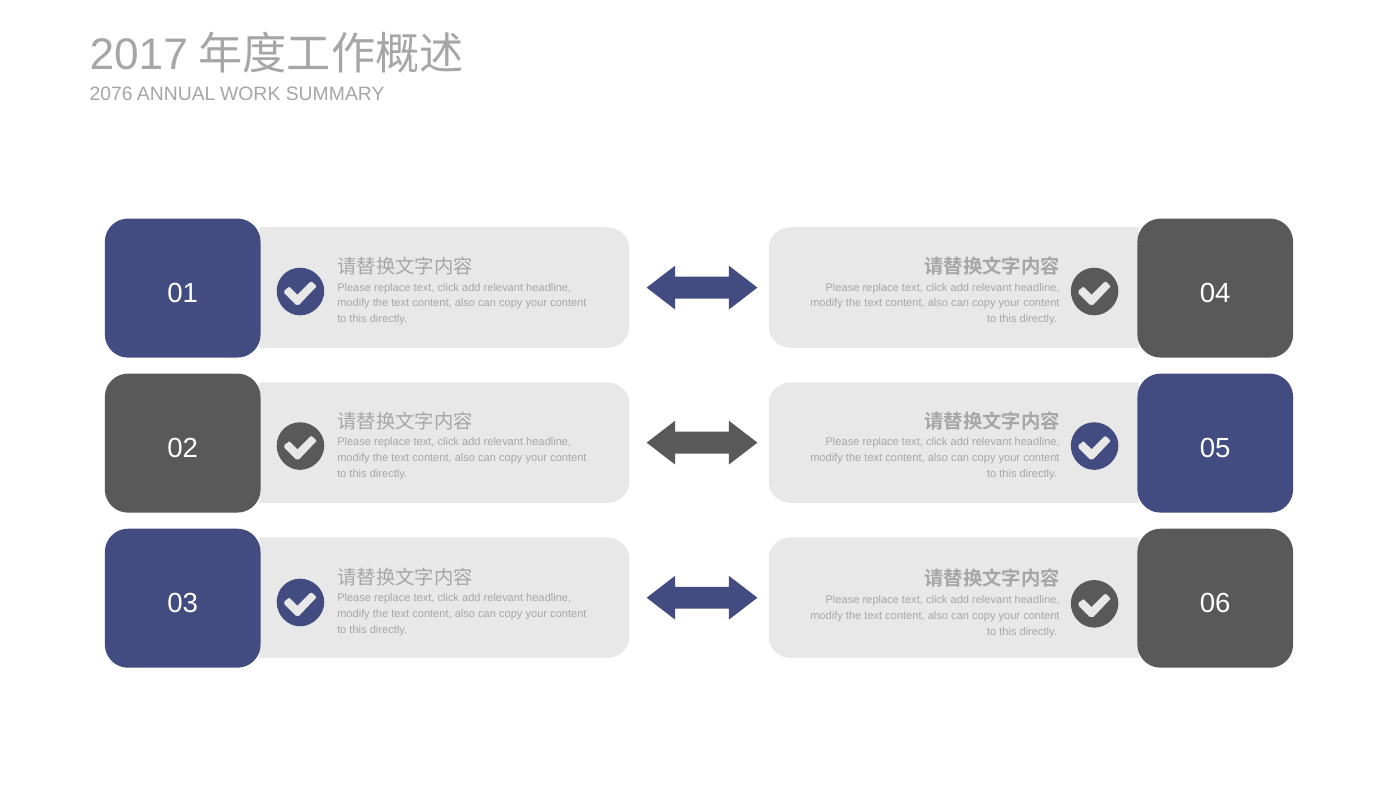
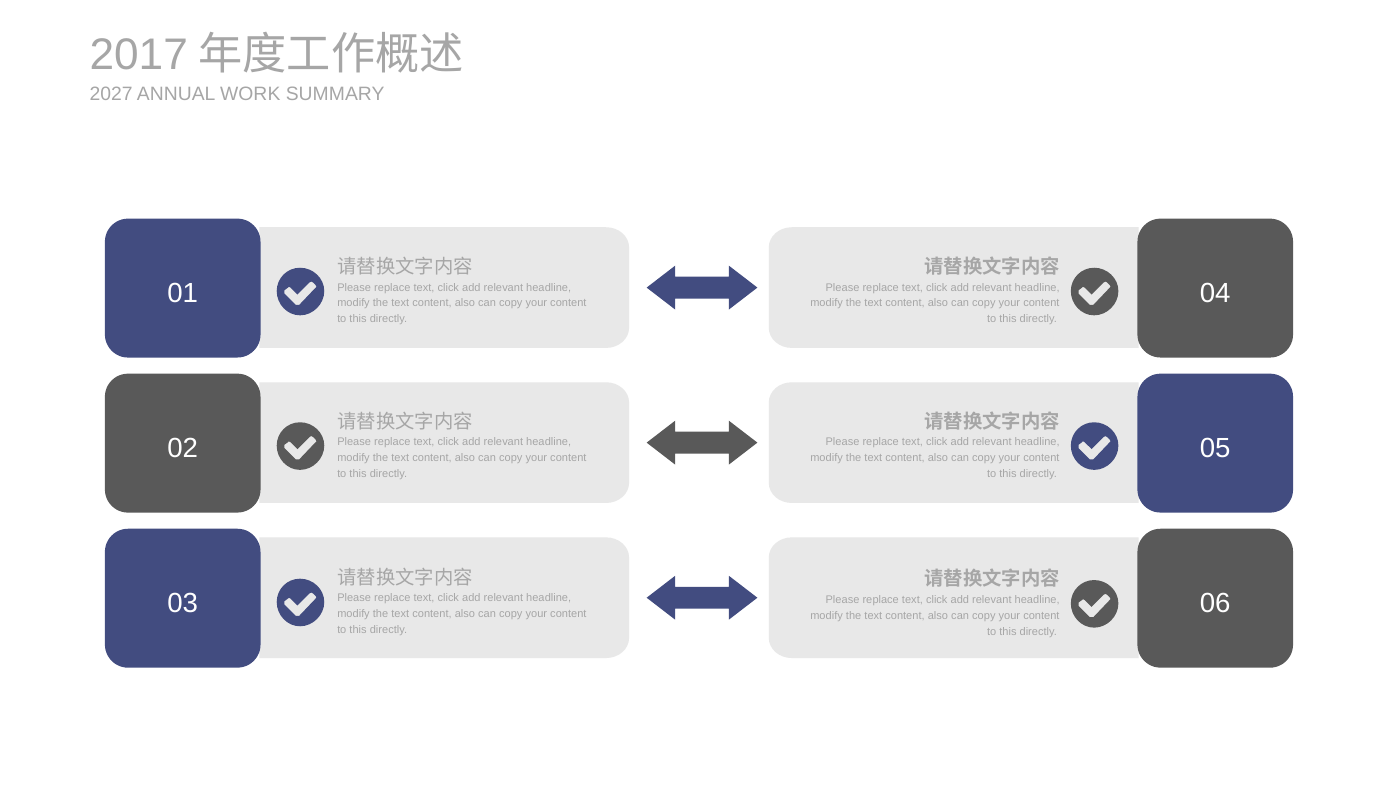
2076: 2076 -> 2027 (111, 94)
